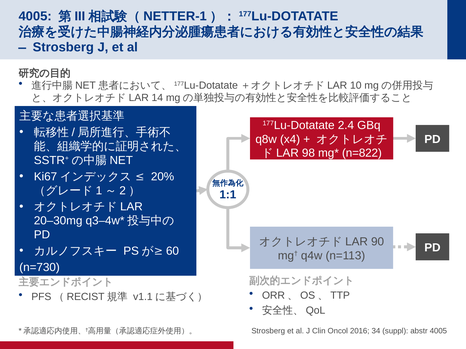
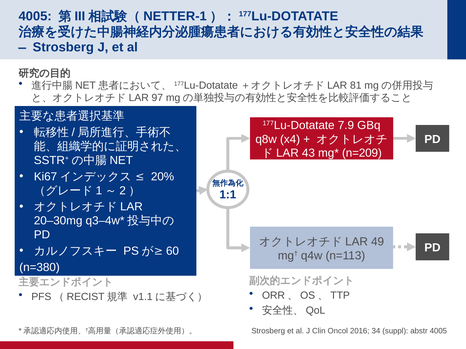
10: 10 -> 81 (356, 86)
14: 14 -> 97 (157, 98)
2.4: 2.4 -> 7.9 (346, 125)
98: 98 -> 43 (308, 153)
n=822: n=822 -> n=209 (362, 153)
90: 90 -> 49 (378, 242)
n=730: n=730 -> n=380 (40, 268)
